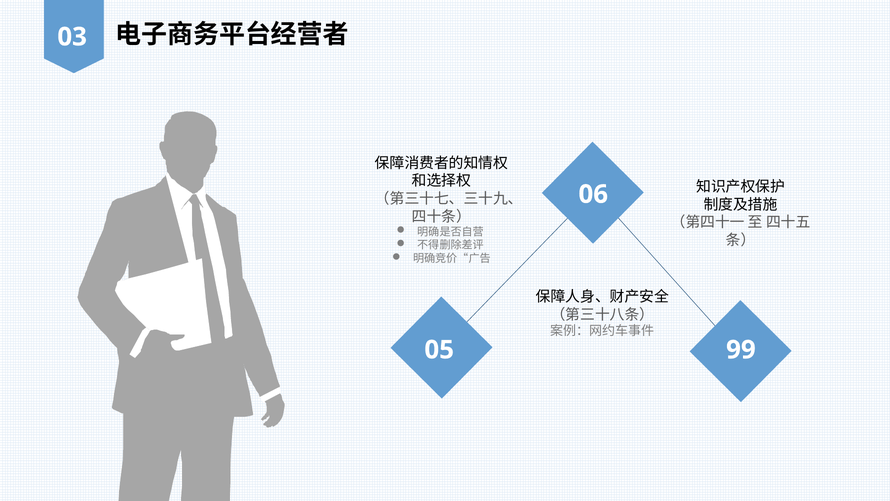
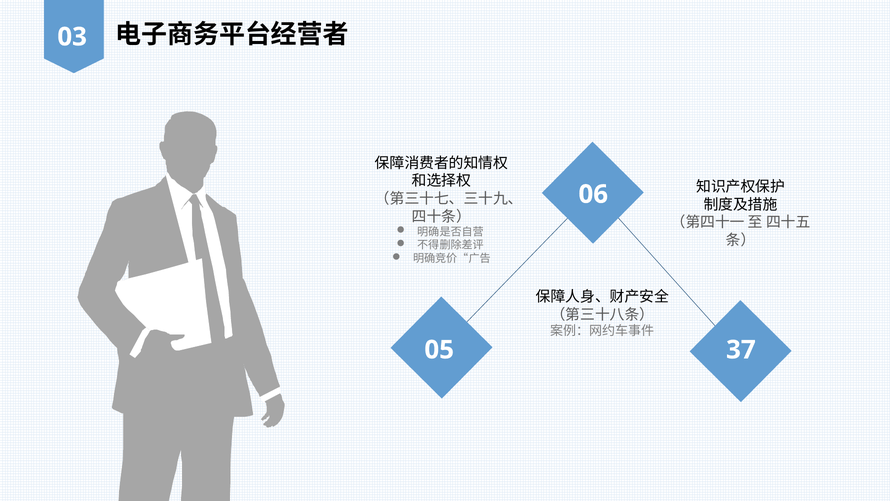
99: 99 -> 37 (741, 350)
